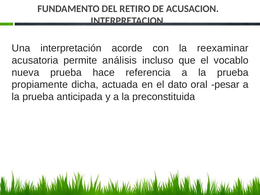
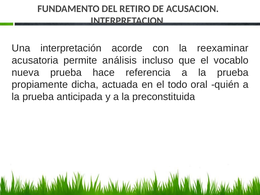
dato: dato -> todo (178, 85)
pesar: pesar -> quién (225, 85)
